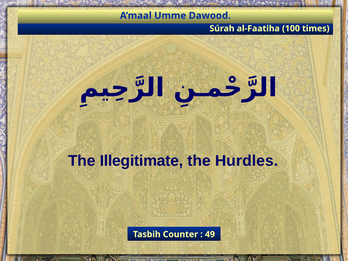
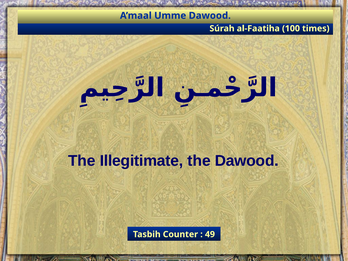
the Hurdles: Hurdles -> Dawood (247, 161)
